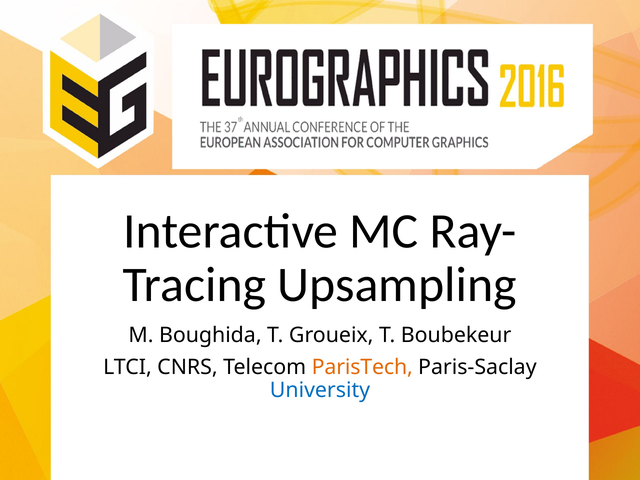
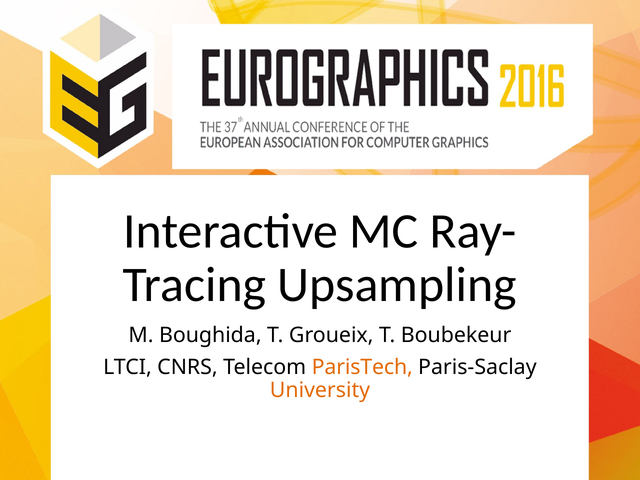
University colour: blue -> orange (320, 390)
